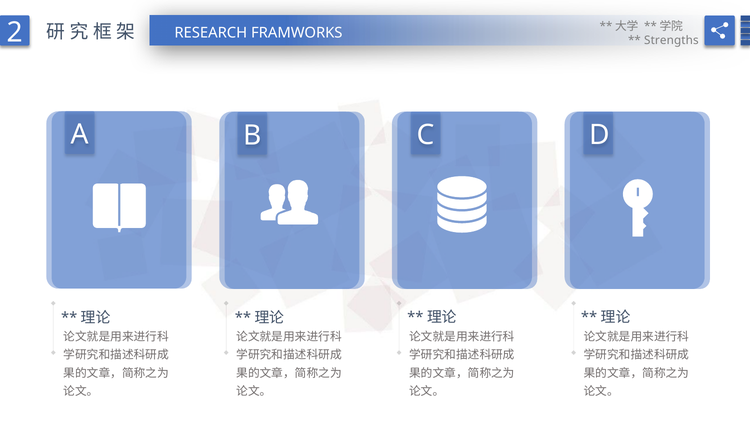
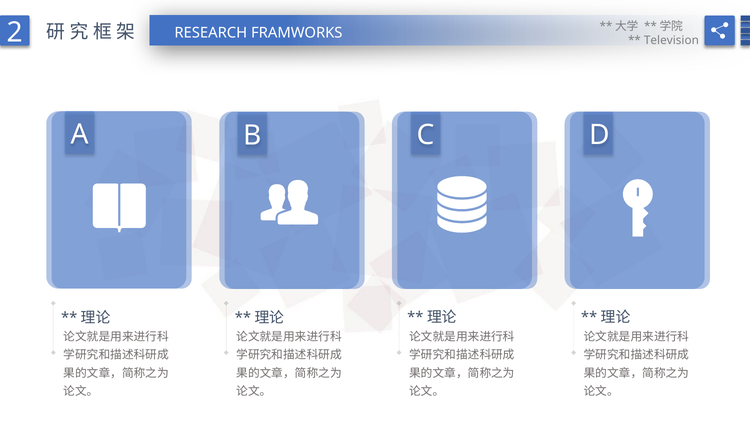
Strengths: Strengths -> Television (671, 40)
